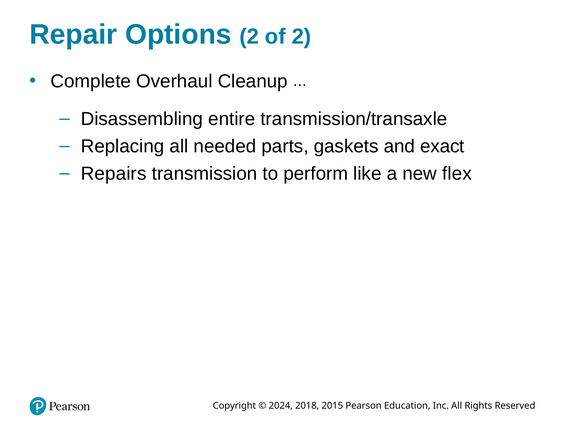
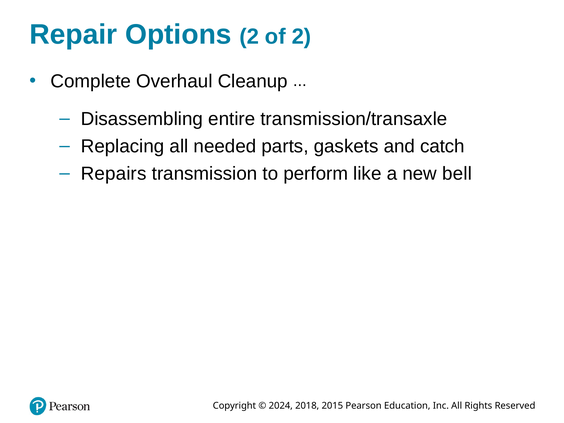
exact: exact -> catch (442, 146)
flex: flex -> bell (457, 174)
